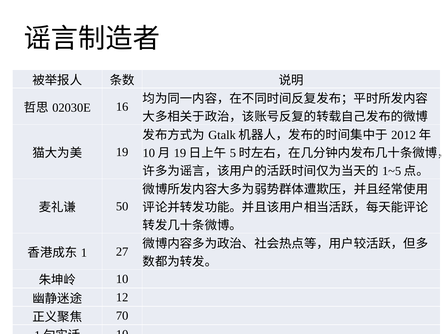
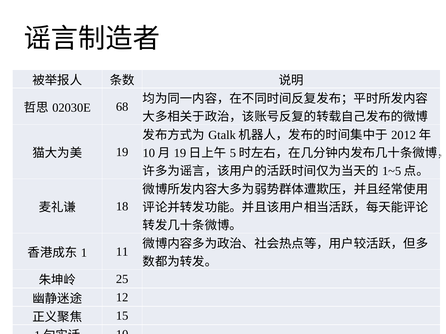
16: 16 -> 68 (122, 107)
50: 50 -> 18 (122, 207)
27: 27 -> 11 (122, 252)
10: 10 -> 25 (122, 279)
70: 70 -> 15 (122, 316)
